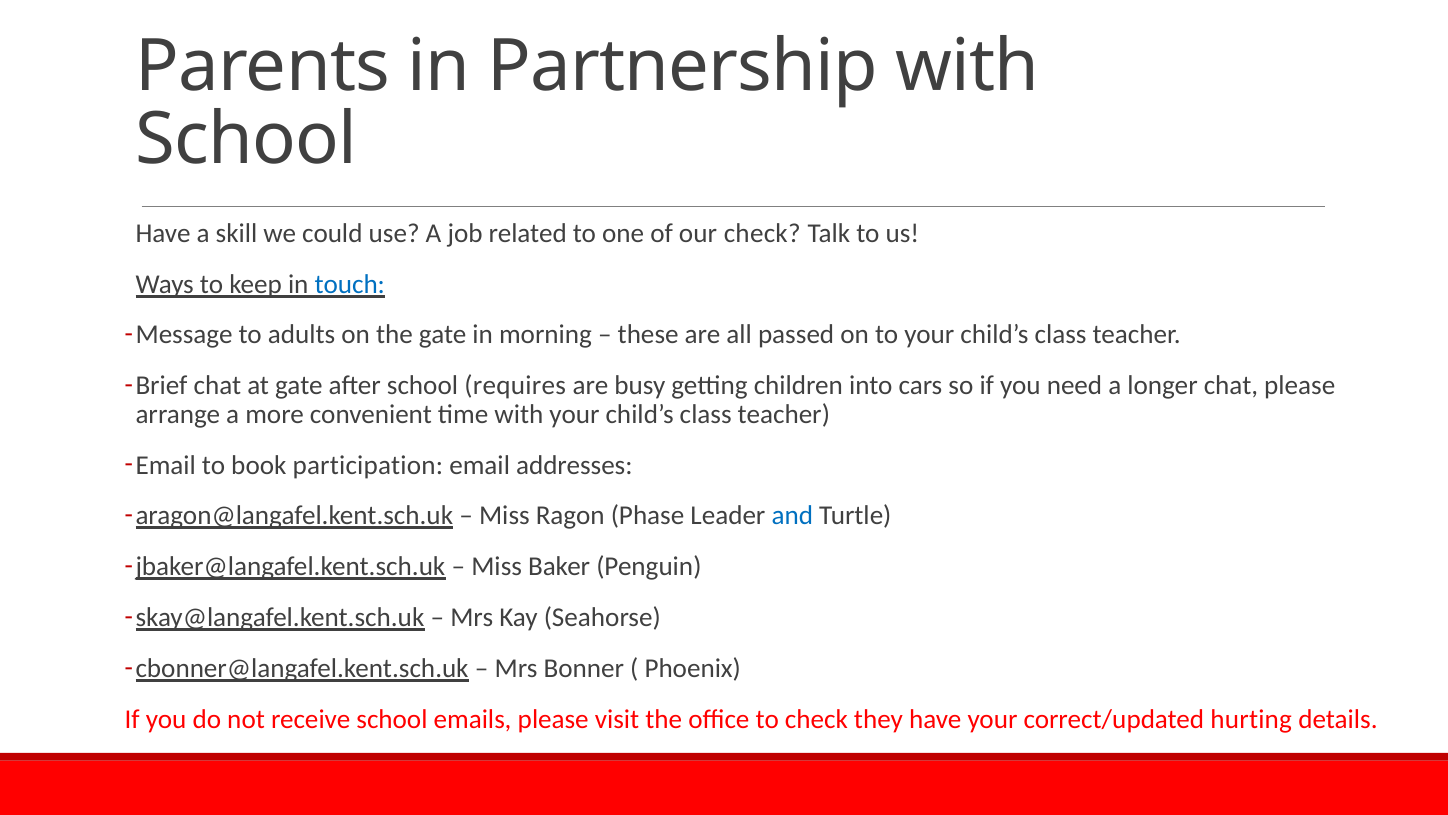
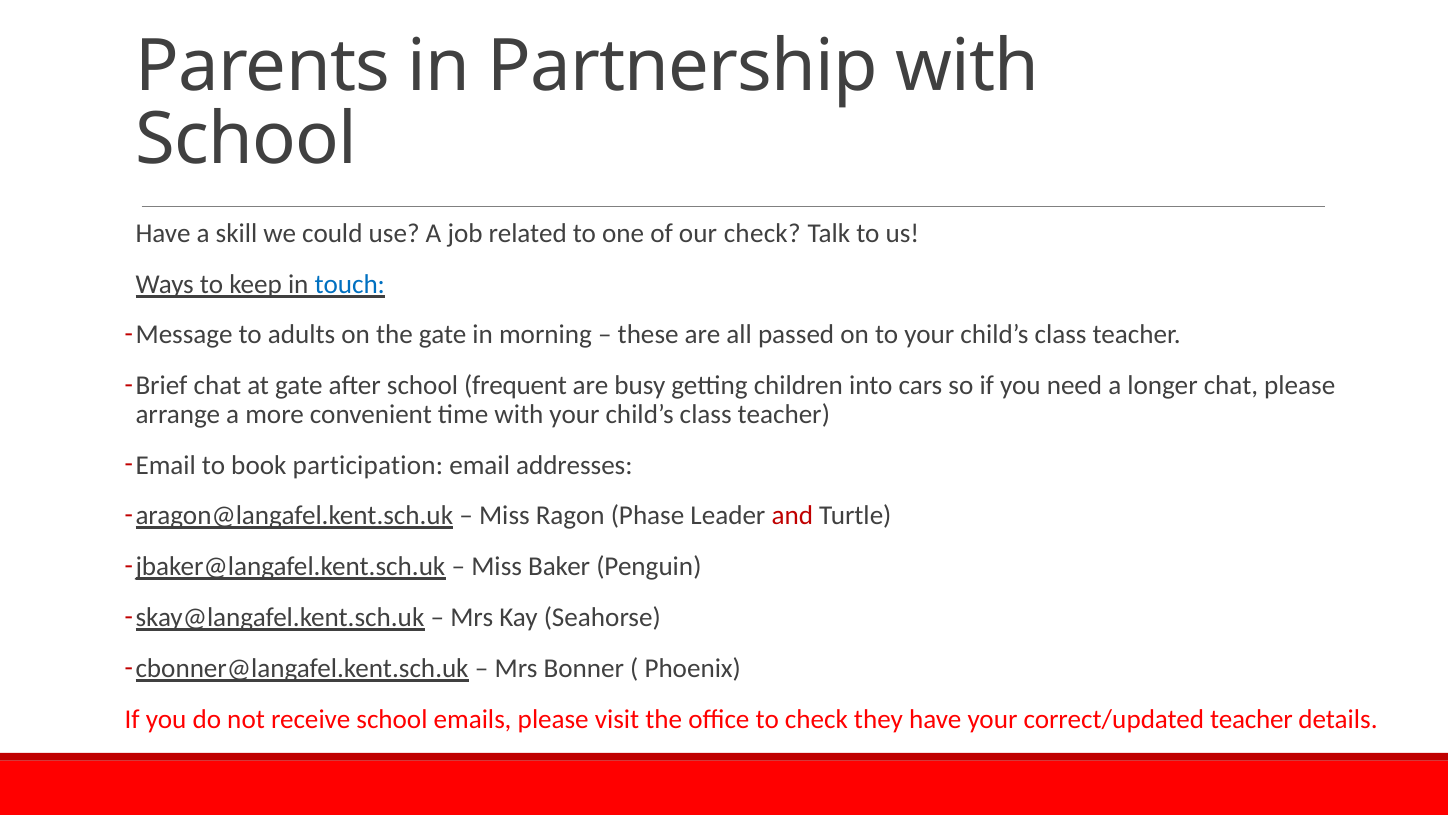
requires: requires -> frequent (516, 385)
and colour: blue -> red (792, 516)
correct/updated hurting: hurting -> teacher (1251, 719)
